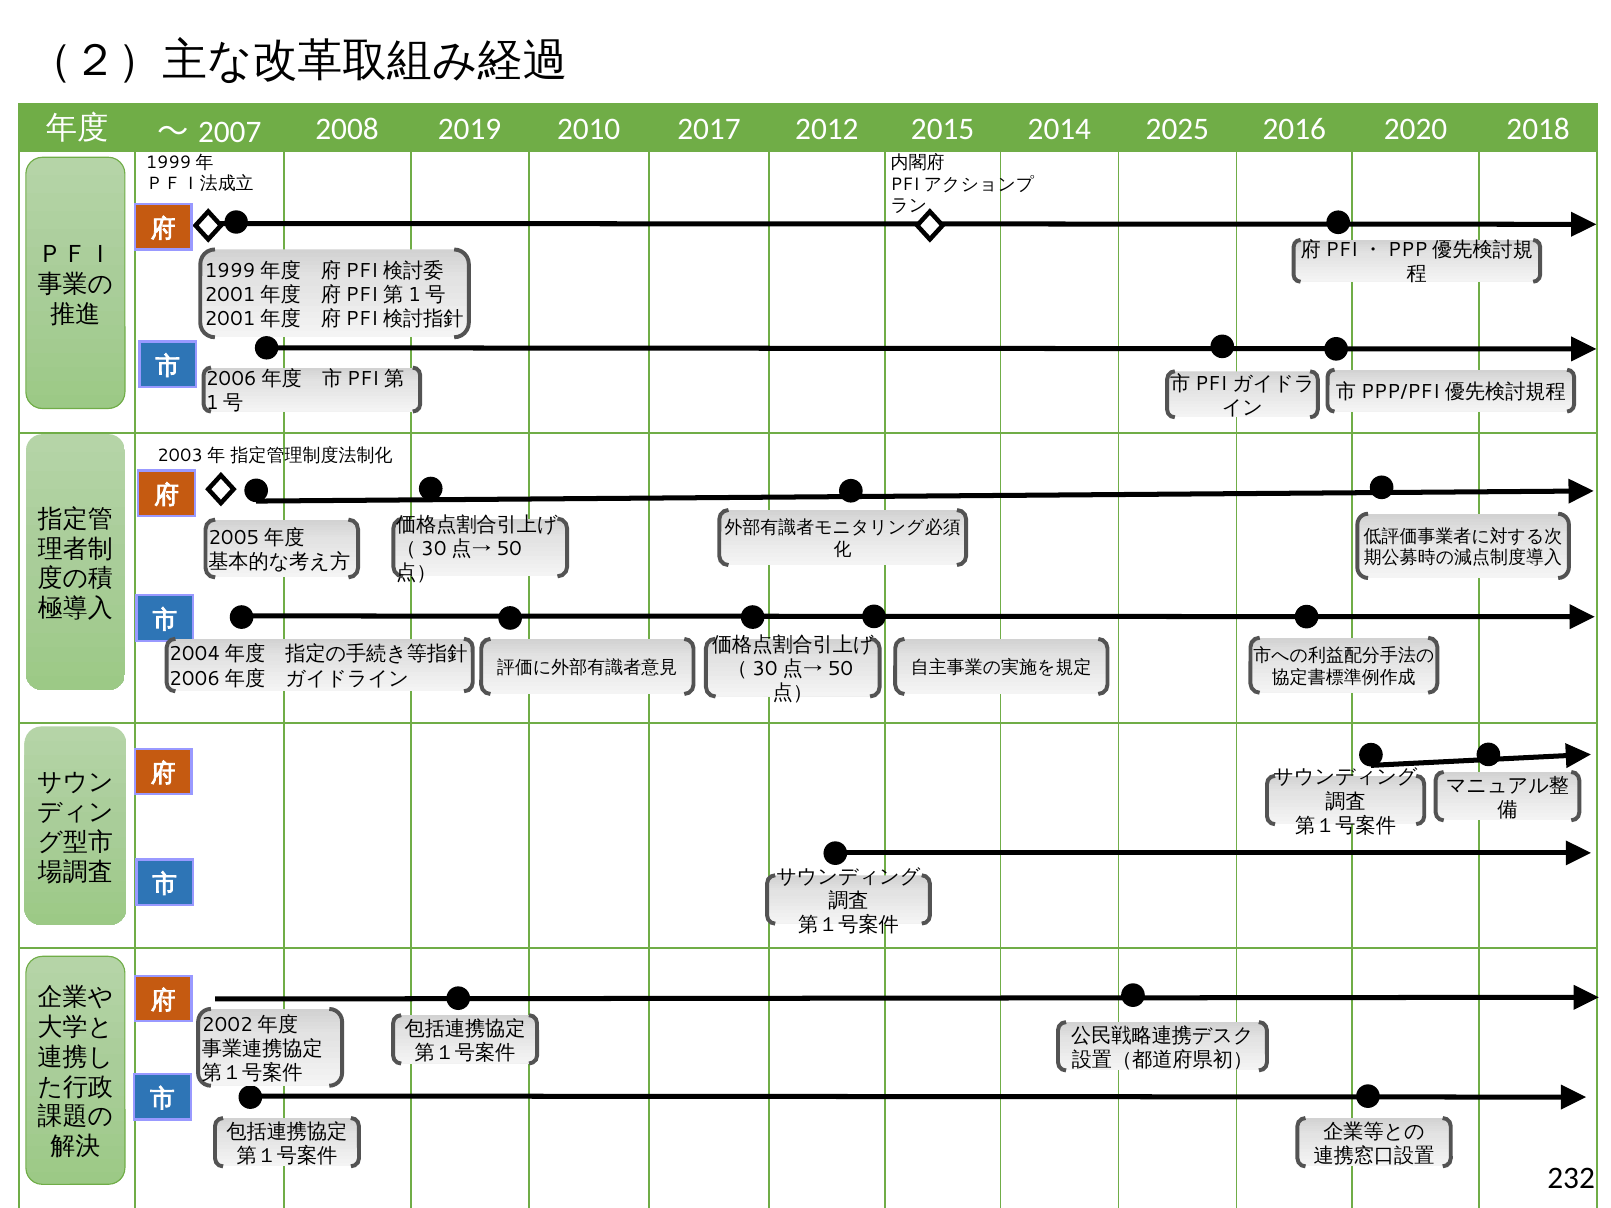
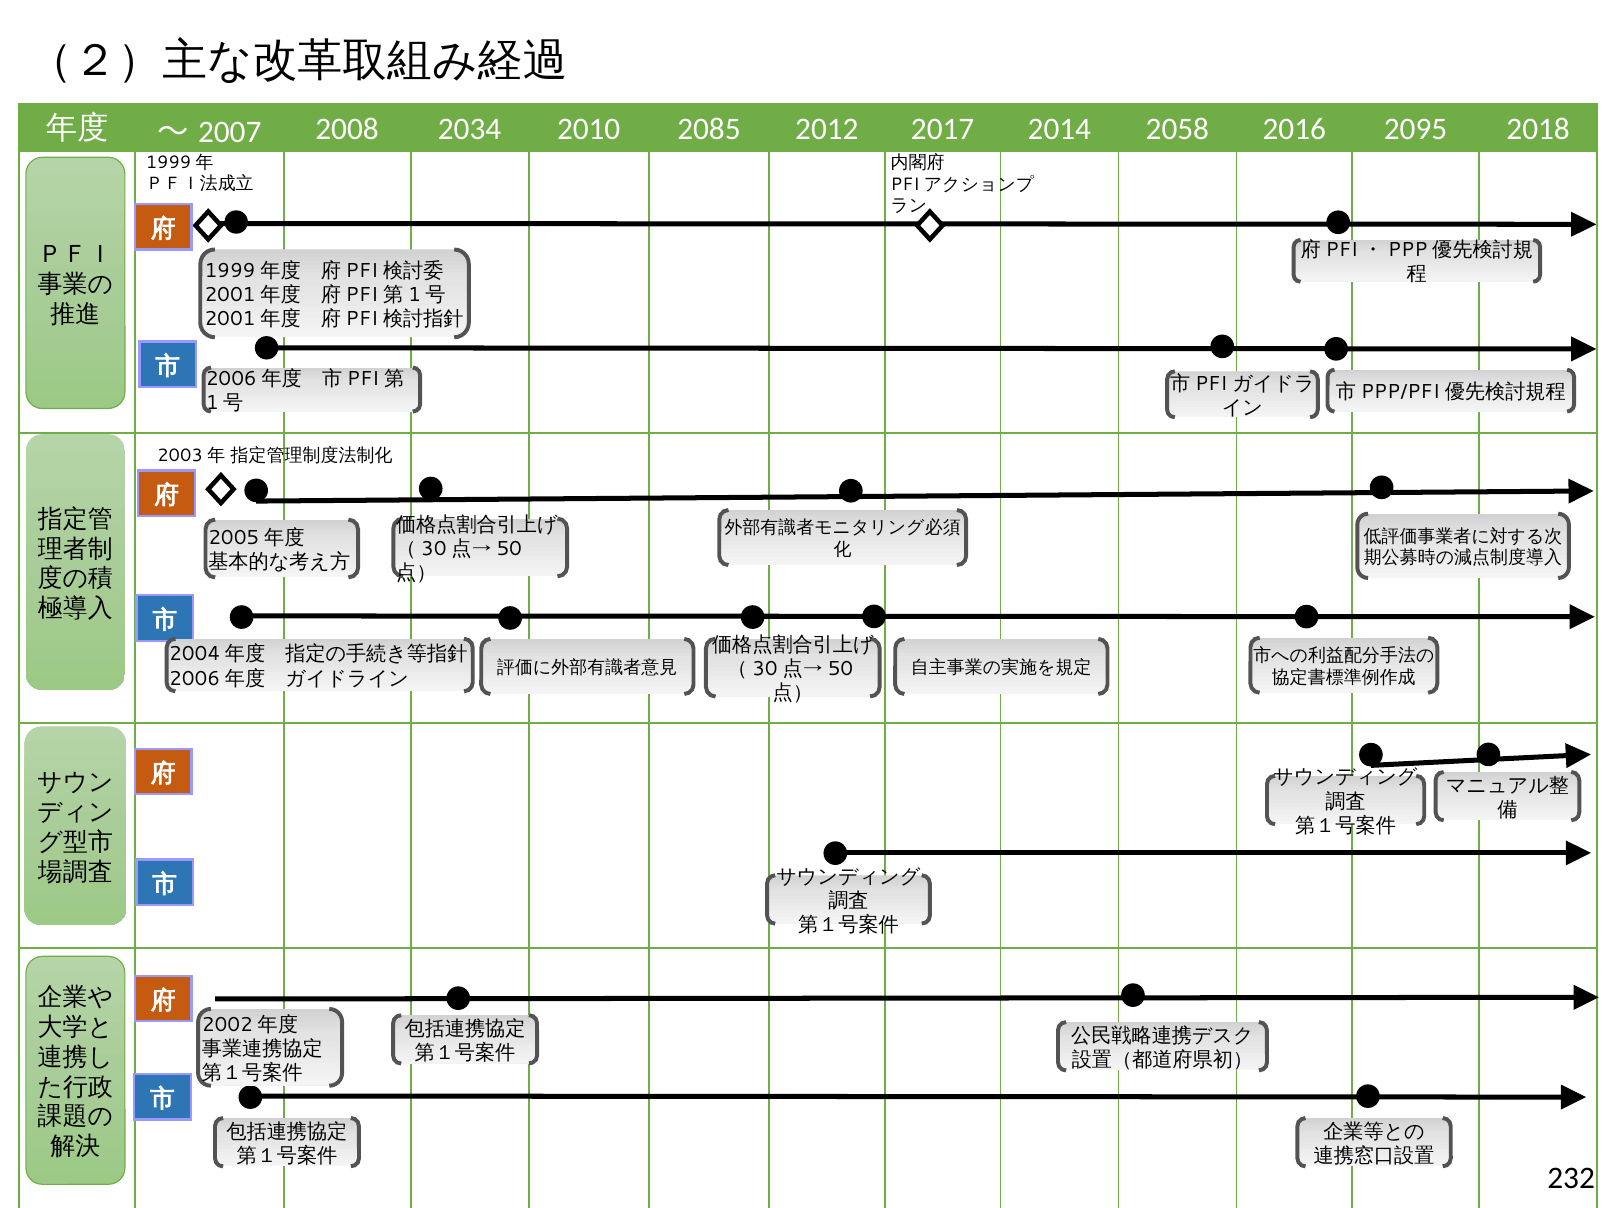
2019: 2019 -> 2034 (470, 129)
2017: 2017 -> 2085 (709, 129)
2015: 2015 -> 2017 (943, 129)
2025: 2025 -> 2058 (1177, 129)
2020: 2020 -> 2095 (1416, 129)
